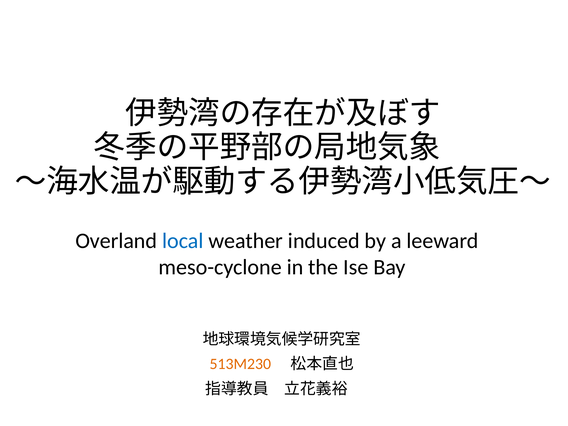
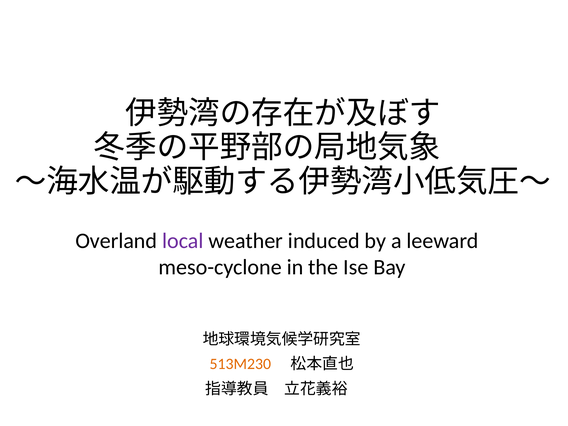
local colour: blue -> purple (183, 241)
